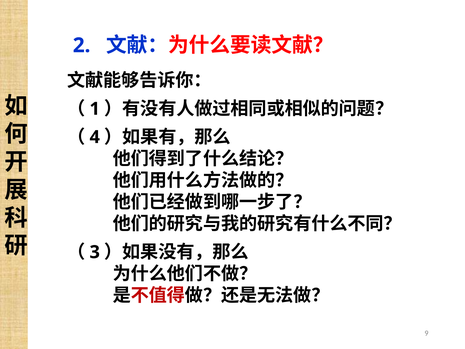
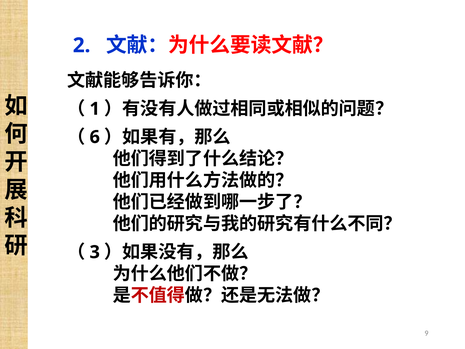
4: 4 -> 6 (95, 137)
